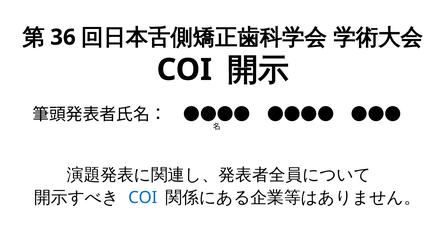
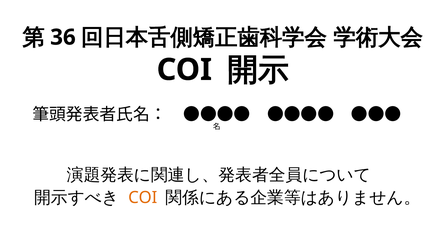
COI colour: blue -> orange (143, 197)
